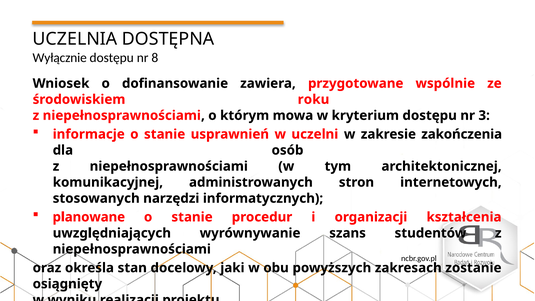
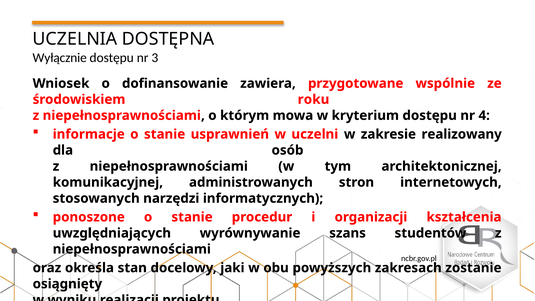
8: 8 -> 3 (155, 58)
3: 3 -> 4 (484, 116)
zakończenia: zakończenia -> realizowany (462, 134)
planowane: planowane -> ponoszone (89, 217)
